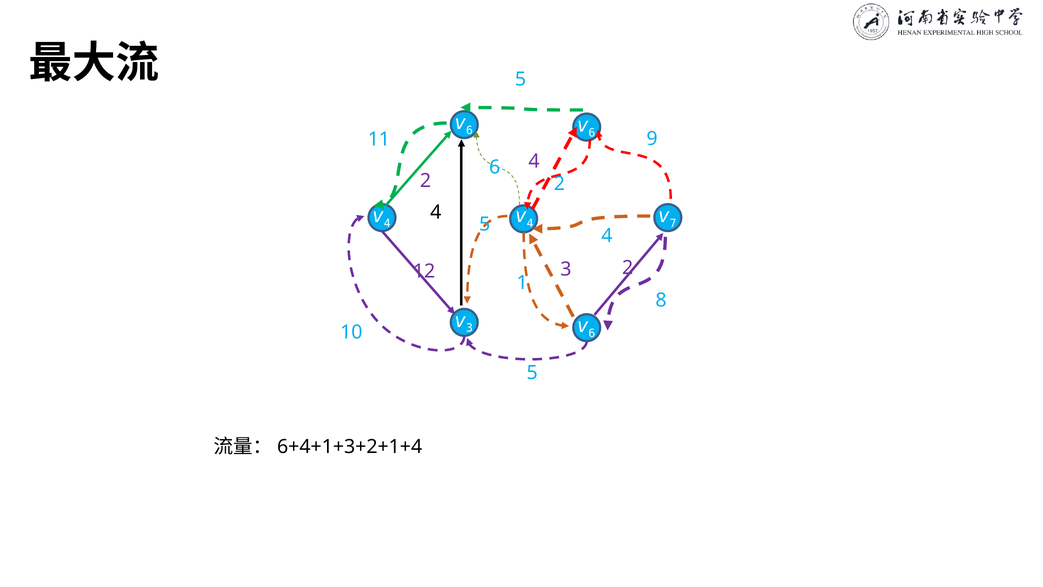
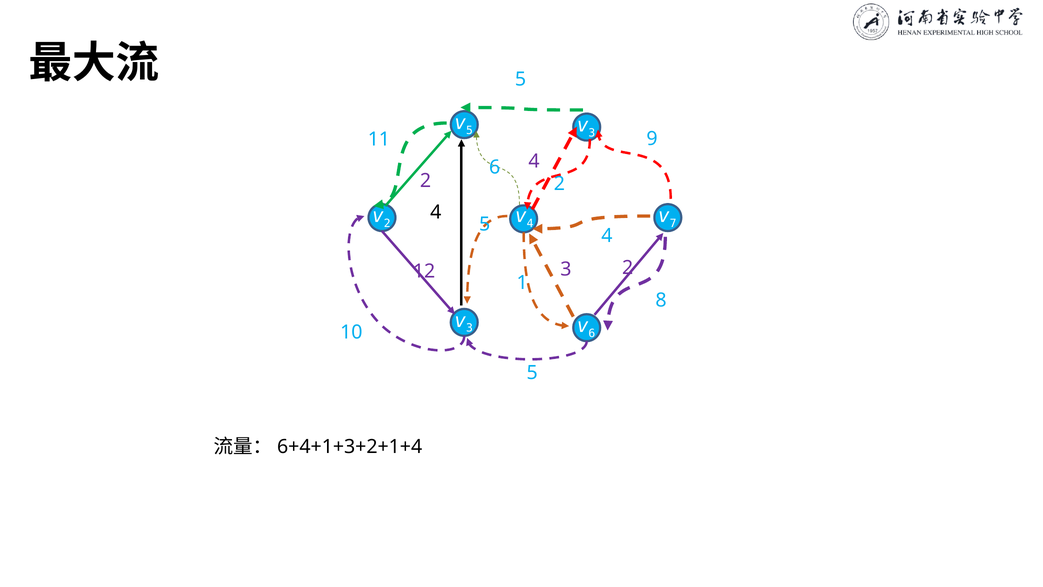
6: 6 -> 5 (469, 130)
6: 6 -> 3 (592, 133)
4: 4 -> 2 (387, 223)
